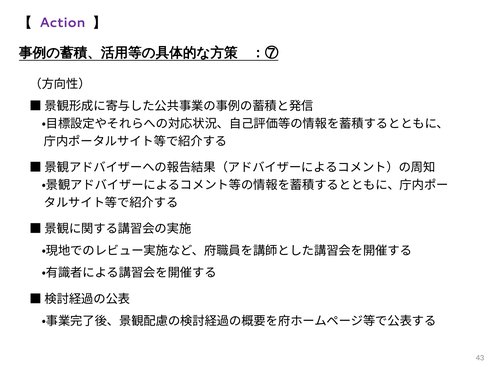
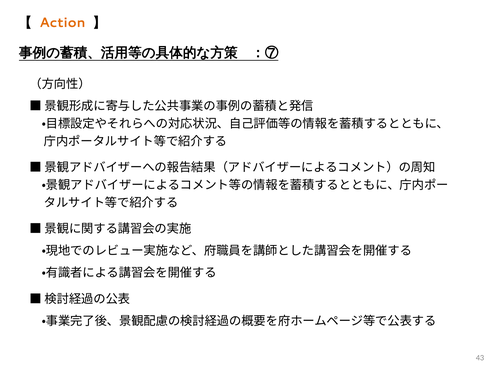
Action colour: purple -> orange (62, 23)
